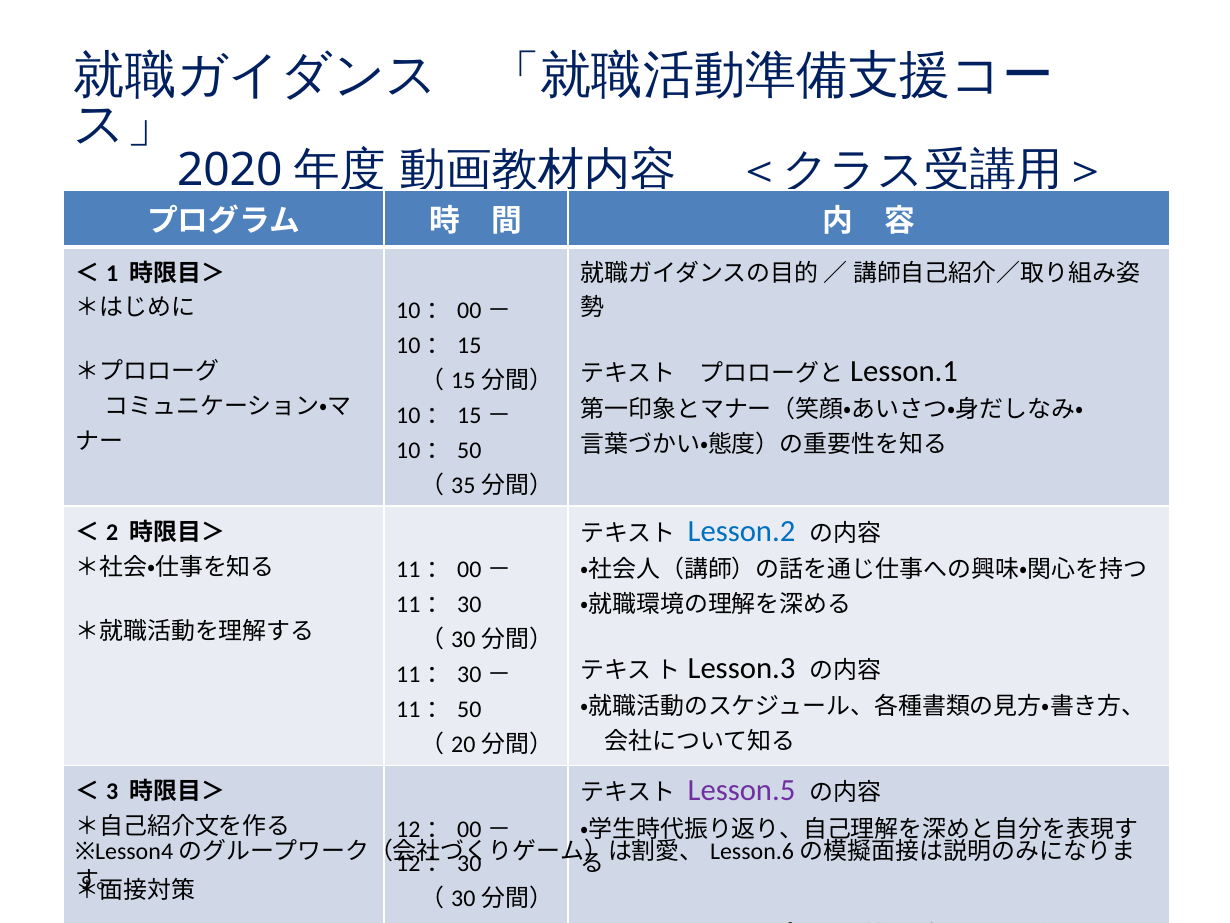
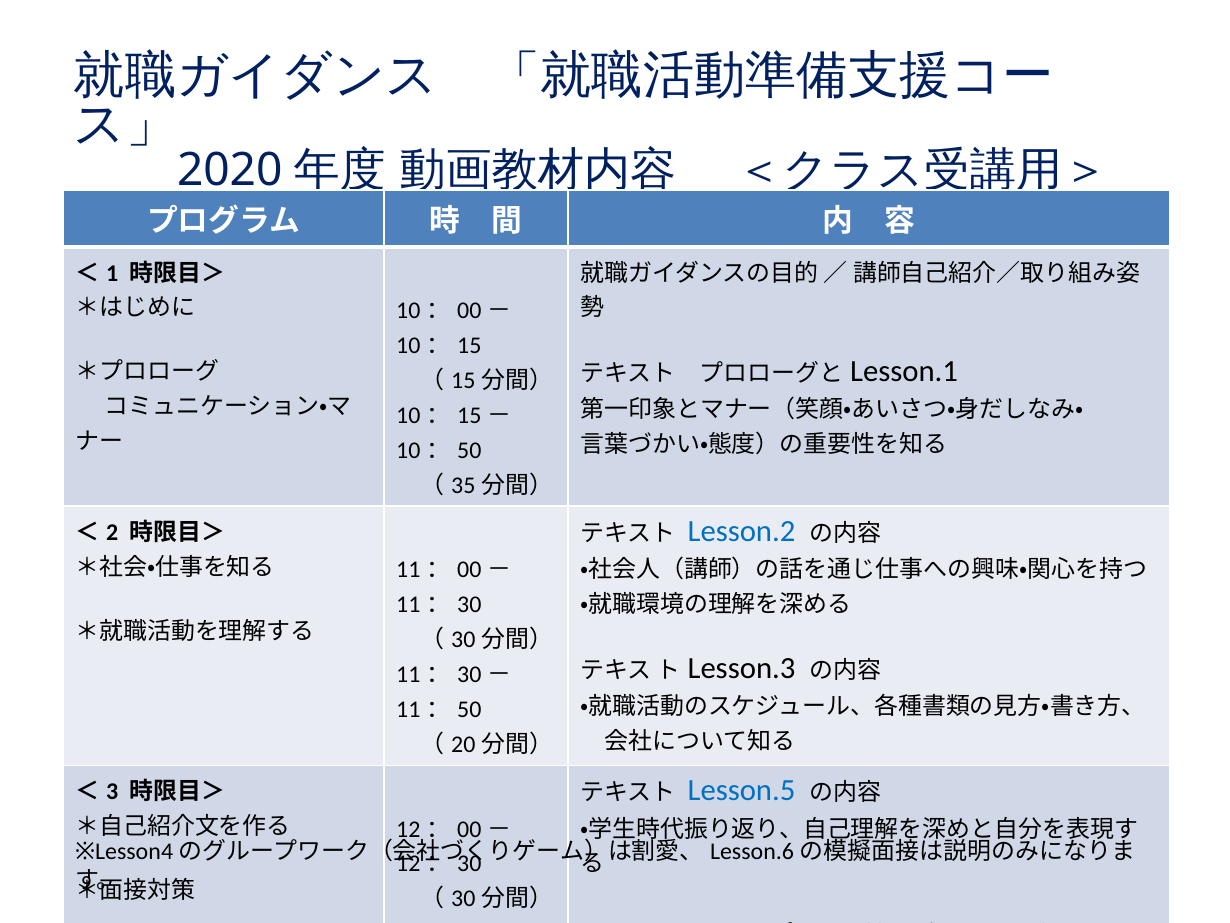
Lesson.5 colour: purple -> blue (742, 790)
